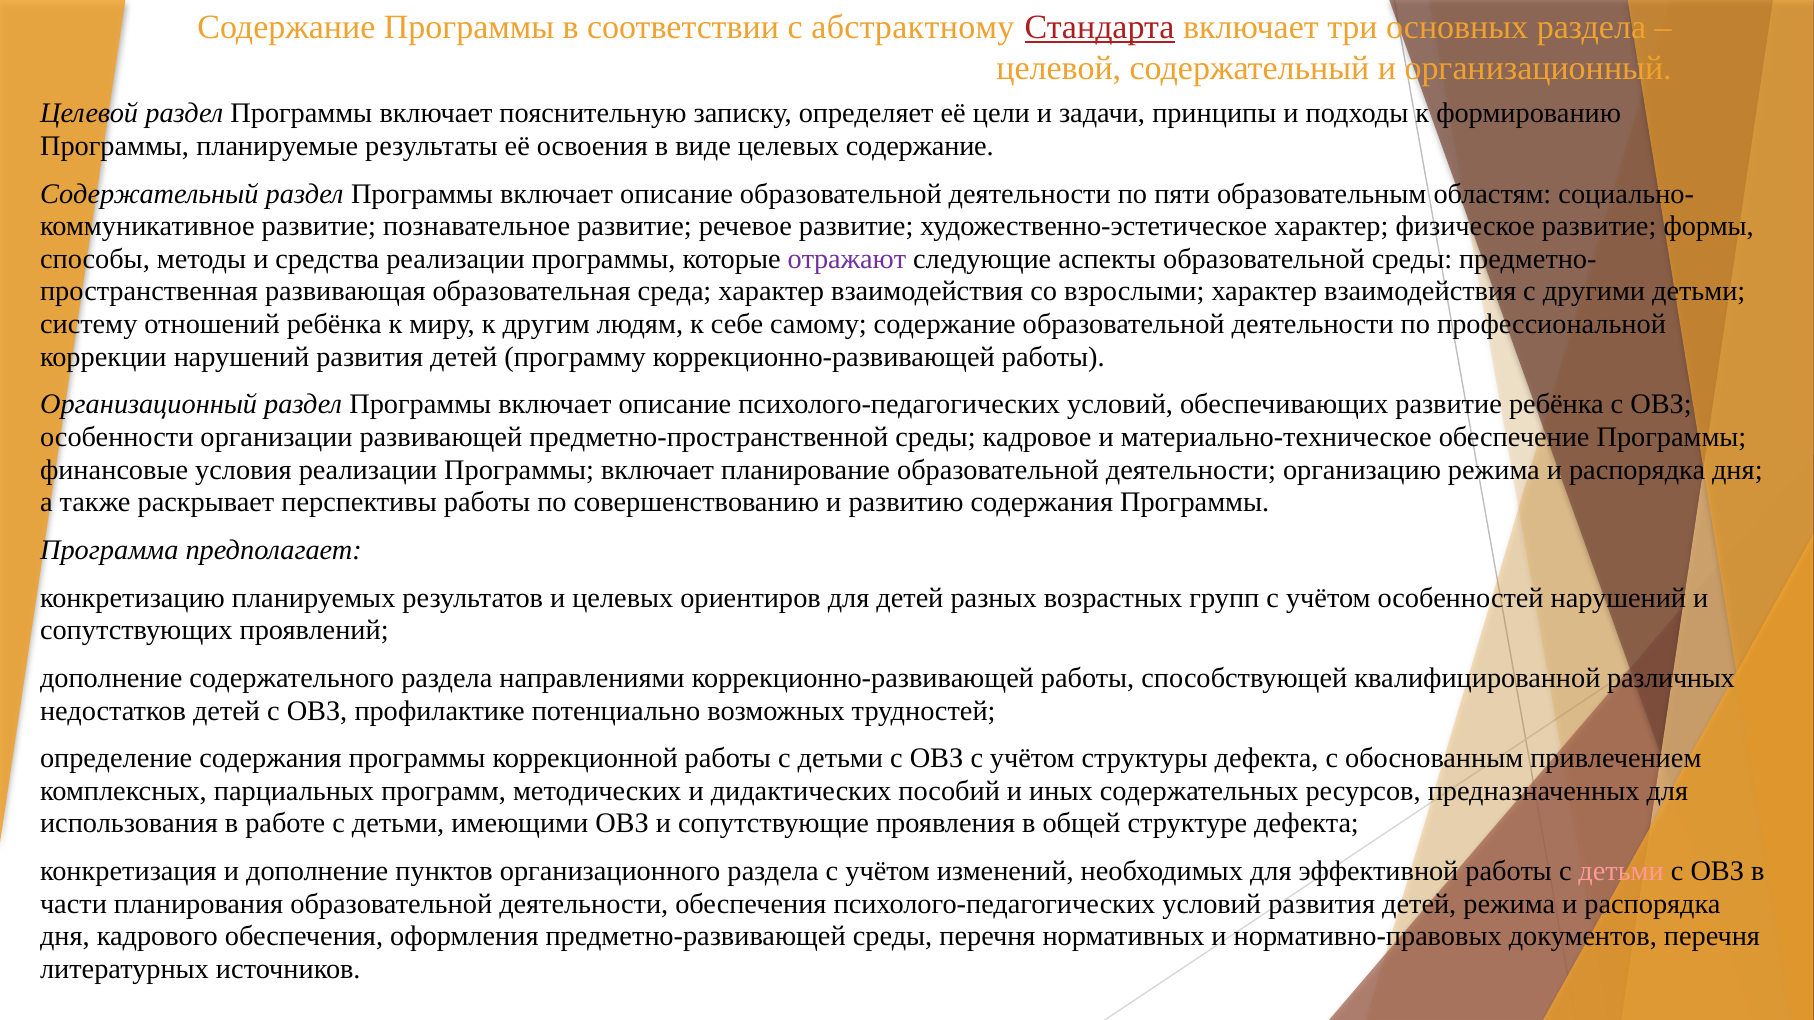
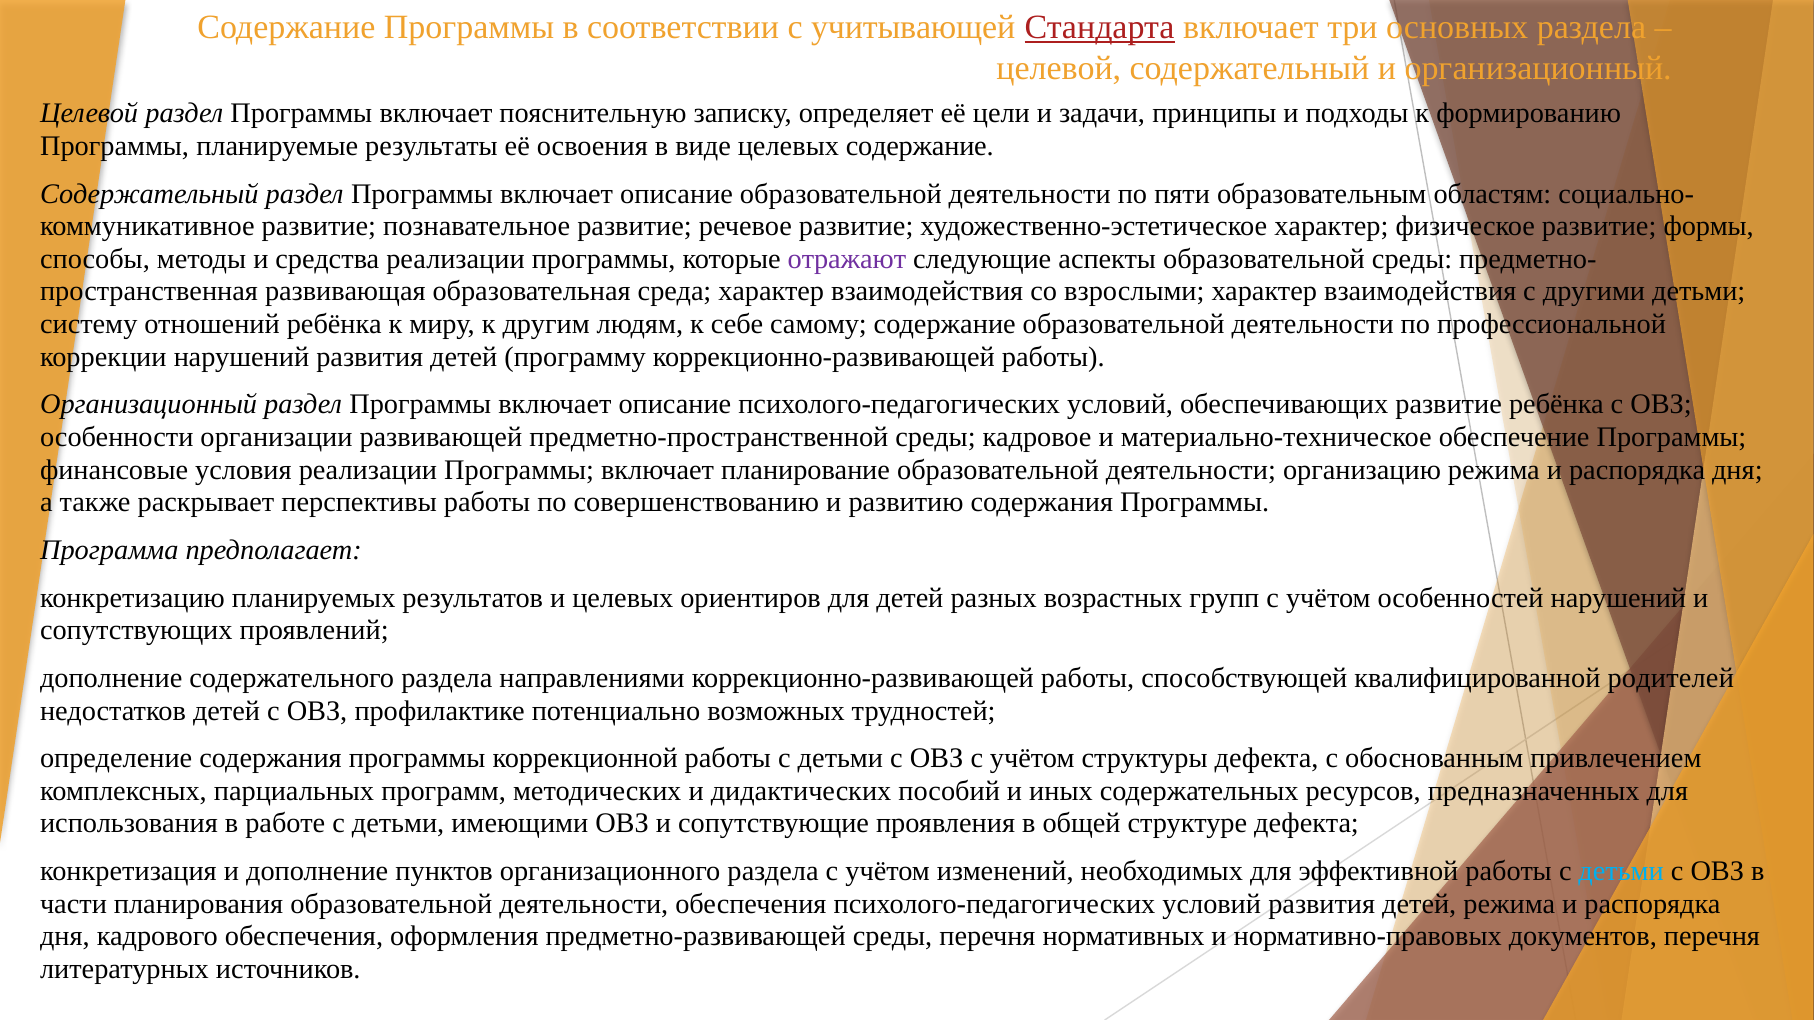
абстрактному: абстрактному -> учитывающей (913, 27)
различных: различных -> родителей (1671, 678)
детьми colour: pink -> light blue (1621, 872)
